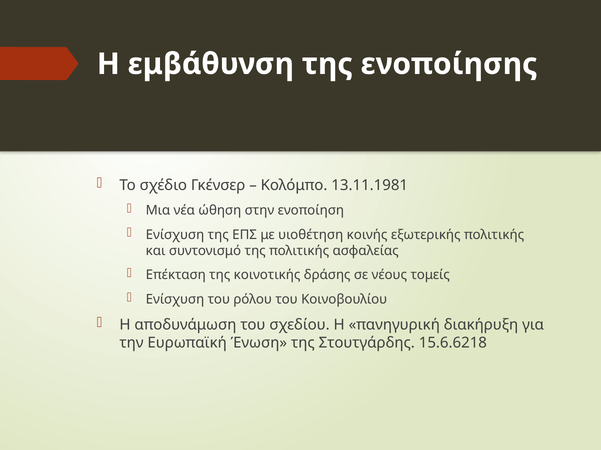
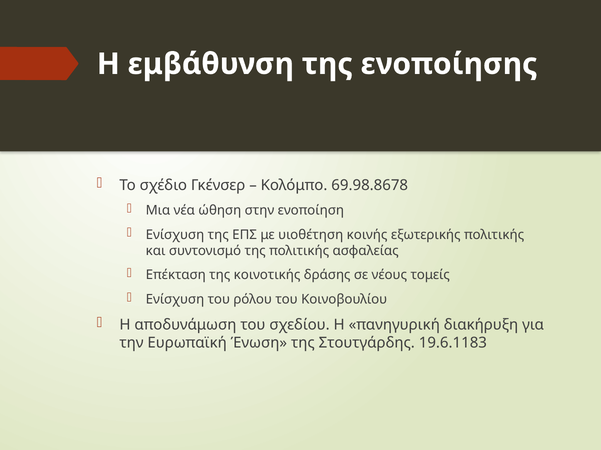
13.11.1981: 13.11.1981 -> 69.98.8678 (370, 186)
15.6.6218: 15.6.6218 -> 19.6.1183 (453, 343)
